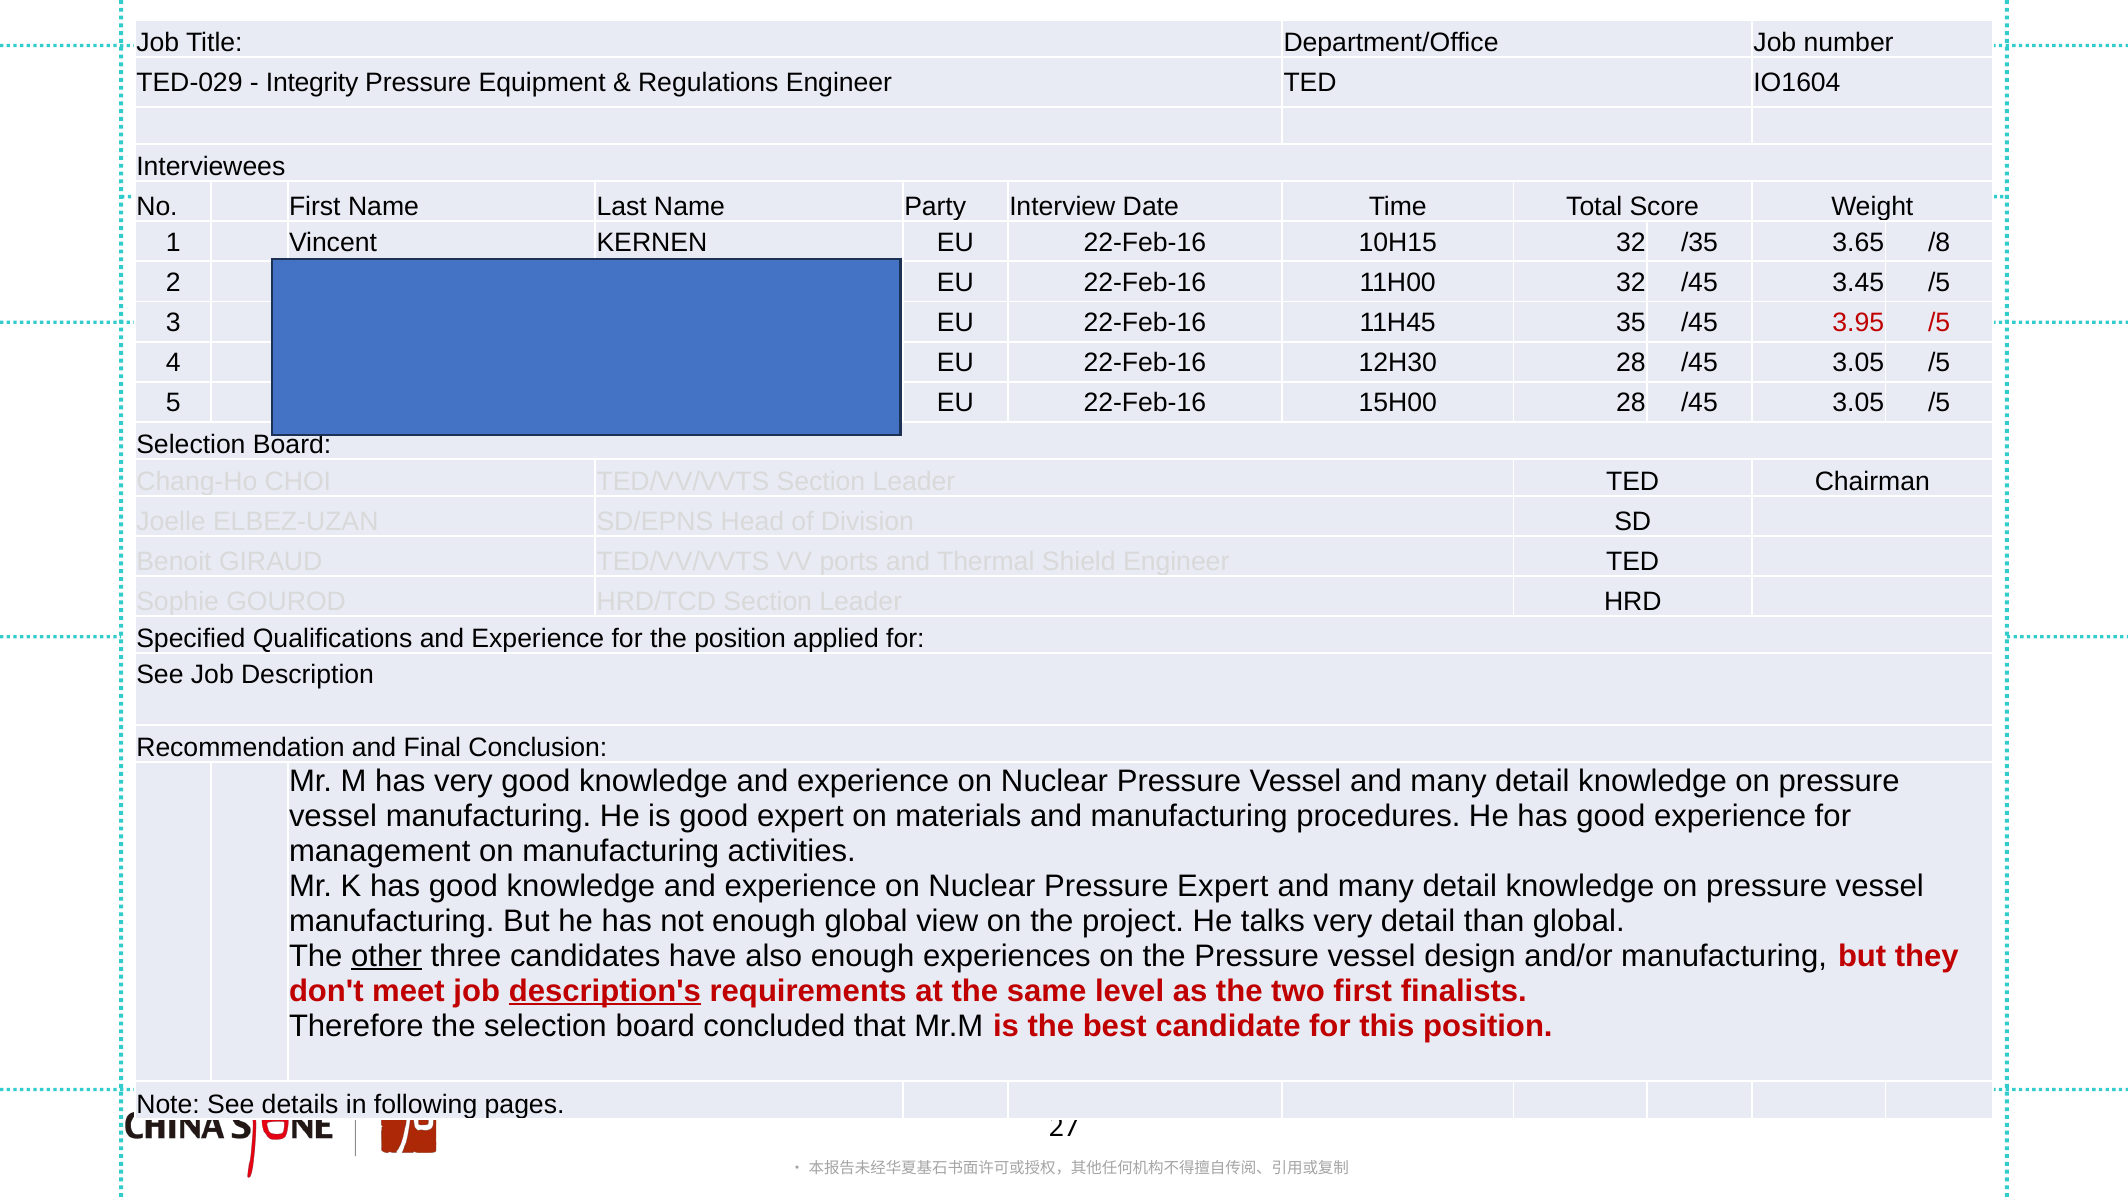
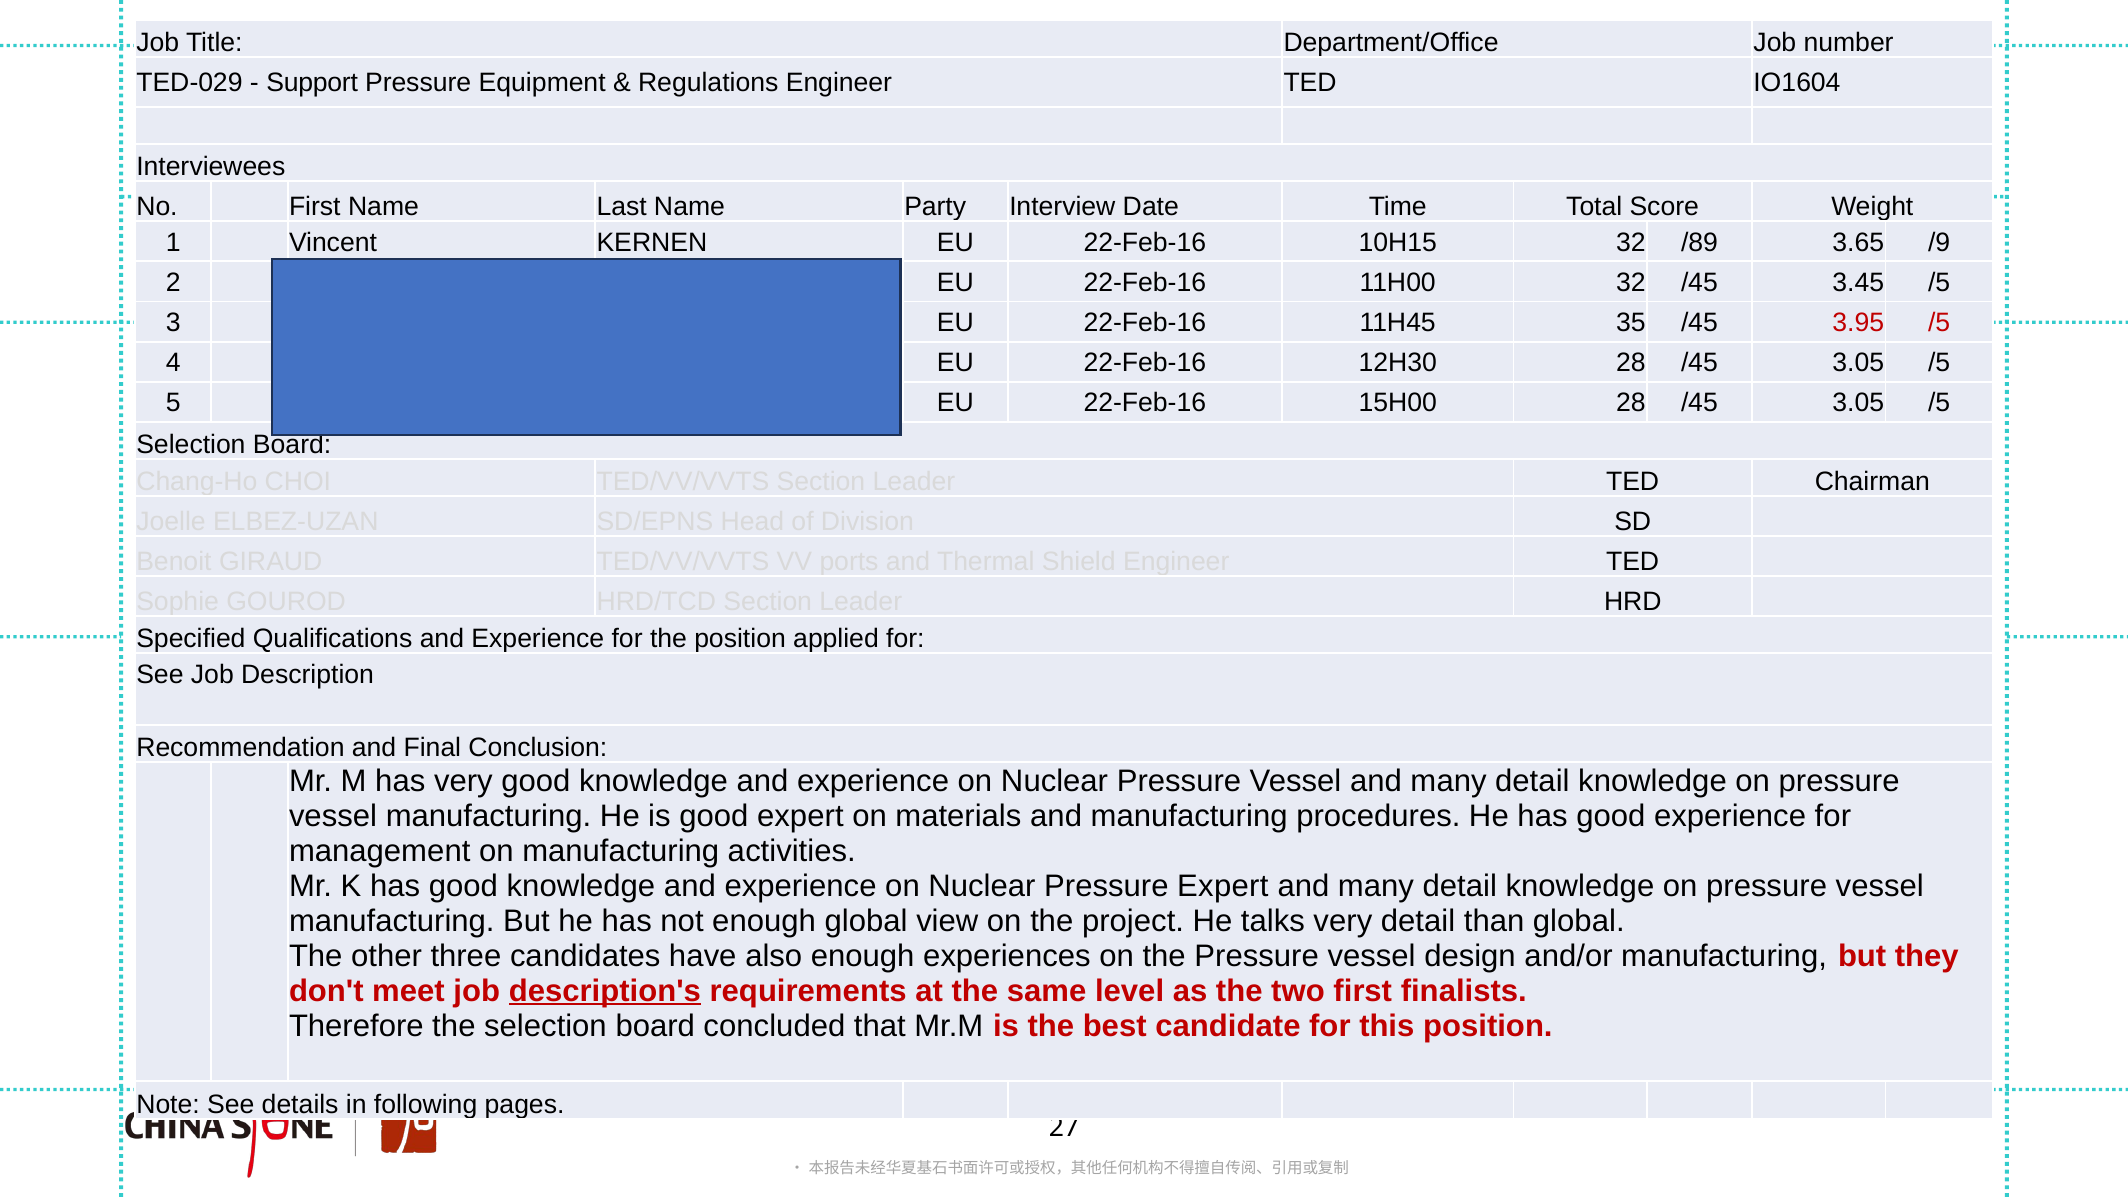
Integrity: Integrity -> Support (312, 83)
/35: /35 -> /89 (1699, 242)
/8: /8 -> /9 (1939, 242)
other underline: present -> none (387, 956)
